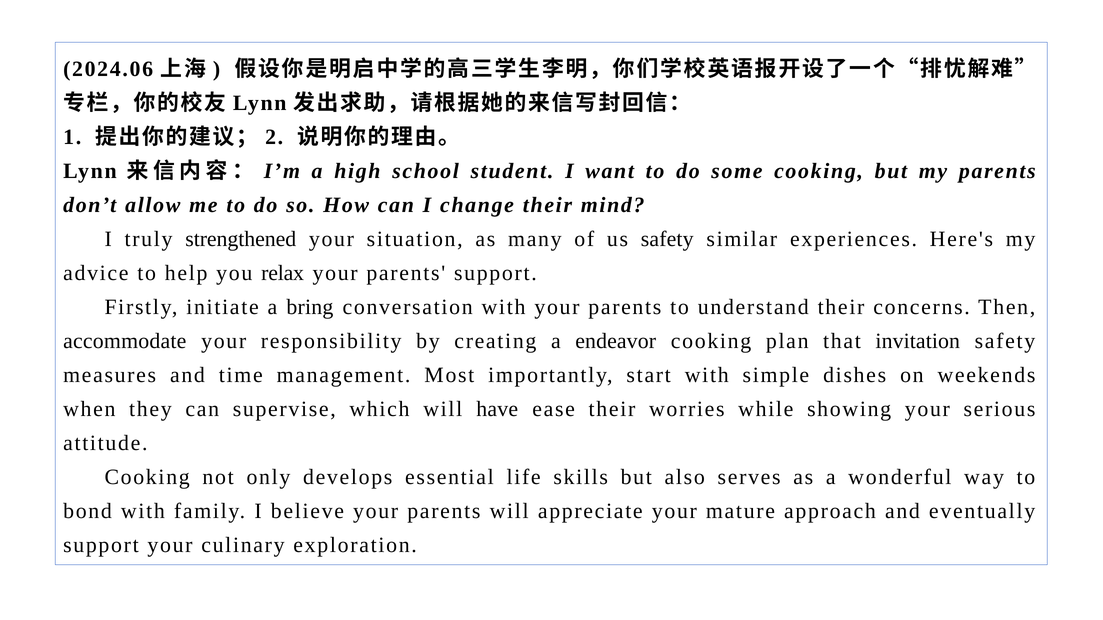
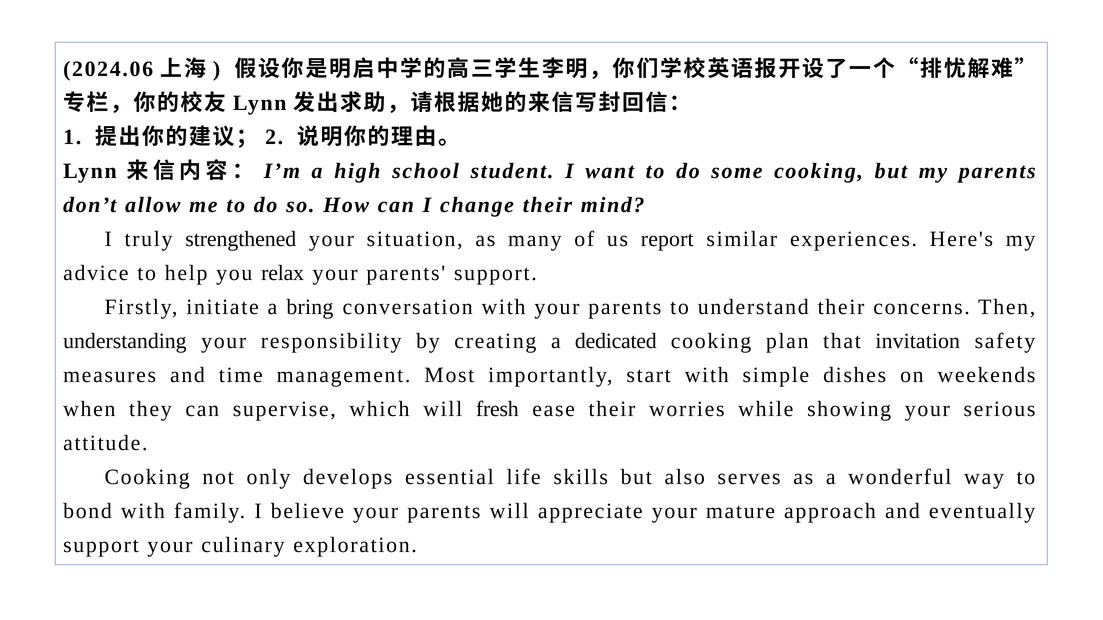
us safety: safety -> report (667, 239)
accommodate: accommodate -> understanding (125, 341)
endeavor: endeavor -> dedicated (616, 341)
have: have -> fresh (497, 409)
